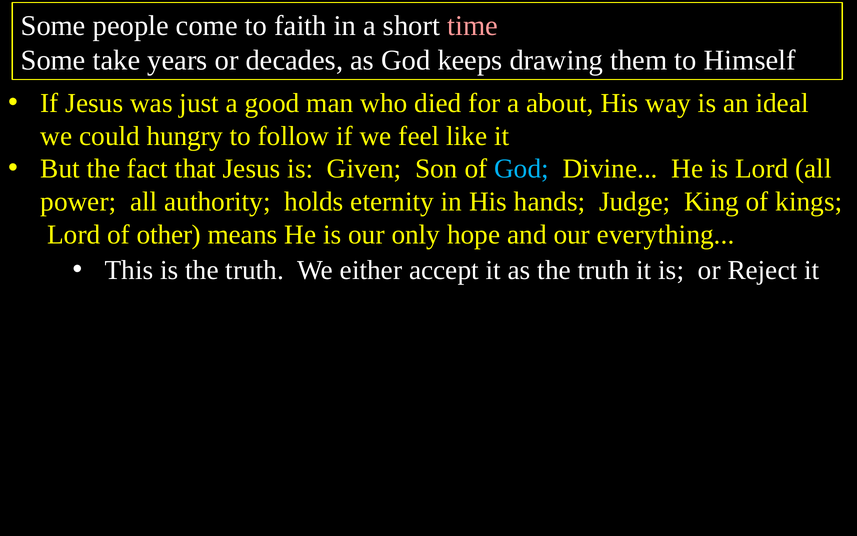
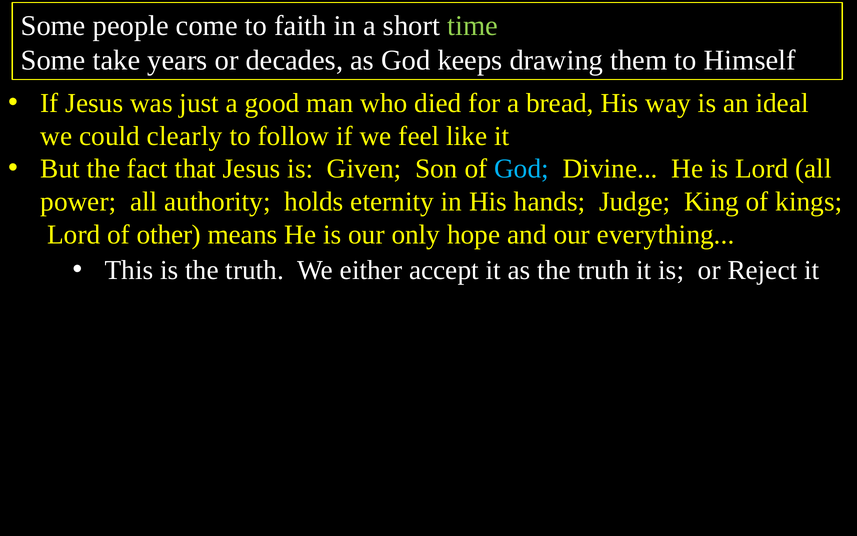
time colour: pink -> light green (473, 26)
about: about -> bread (560, 103)
hungry: hungry -> clearly (185, 136)
